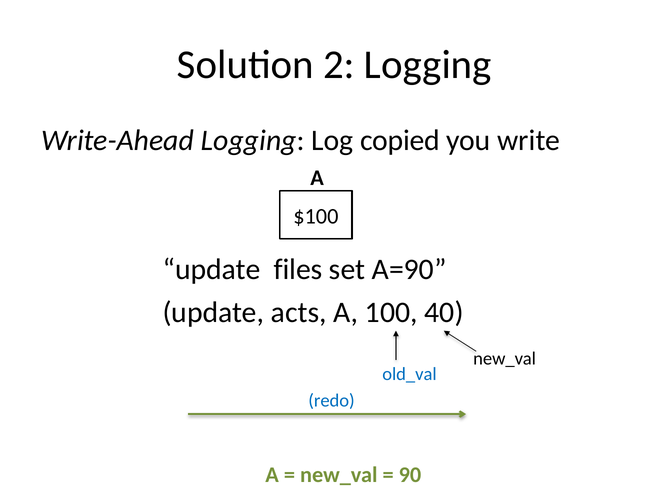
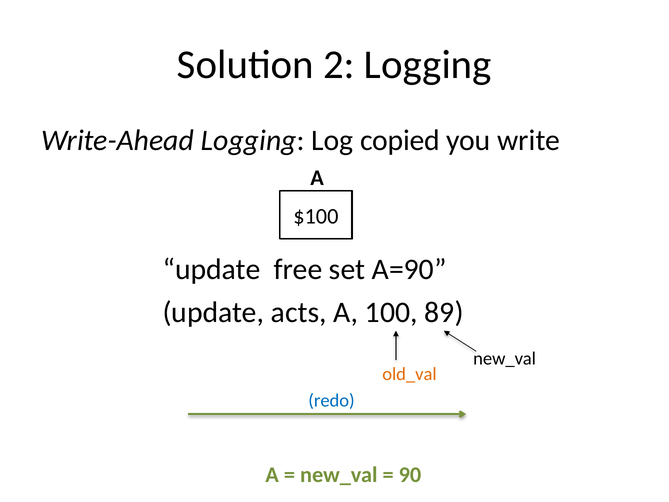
files: files -> free (298, 269)
40: 40 -> 89 (444, 312)
old_val colour: blue -> orange (409, 374)
